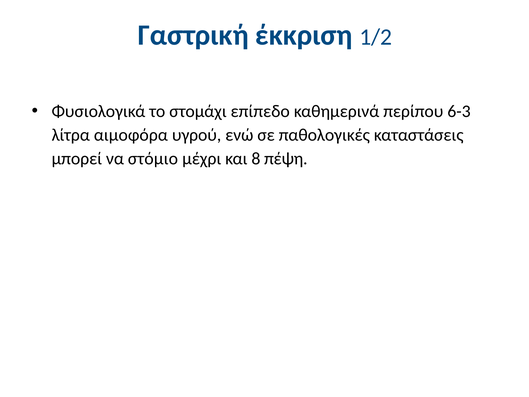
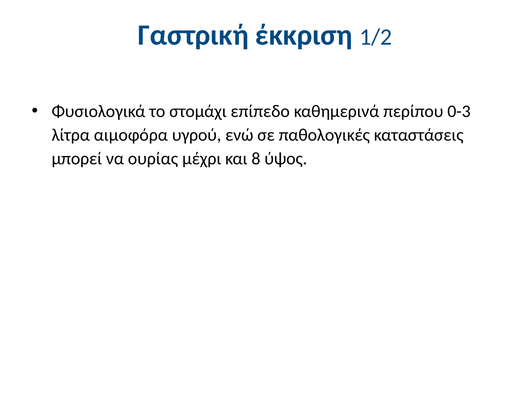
6-3: 6-3 -> 0-3 (459, 111)
στόμιο: στόμιο -> ουρίας (153, 159)
πέψη: πέψη -> ύψος (286, 159)
